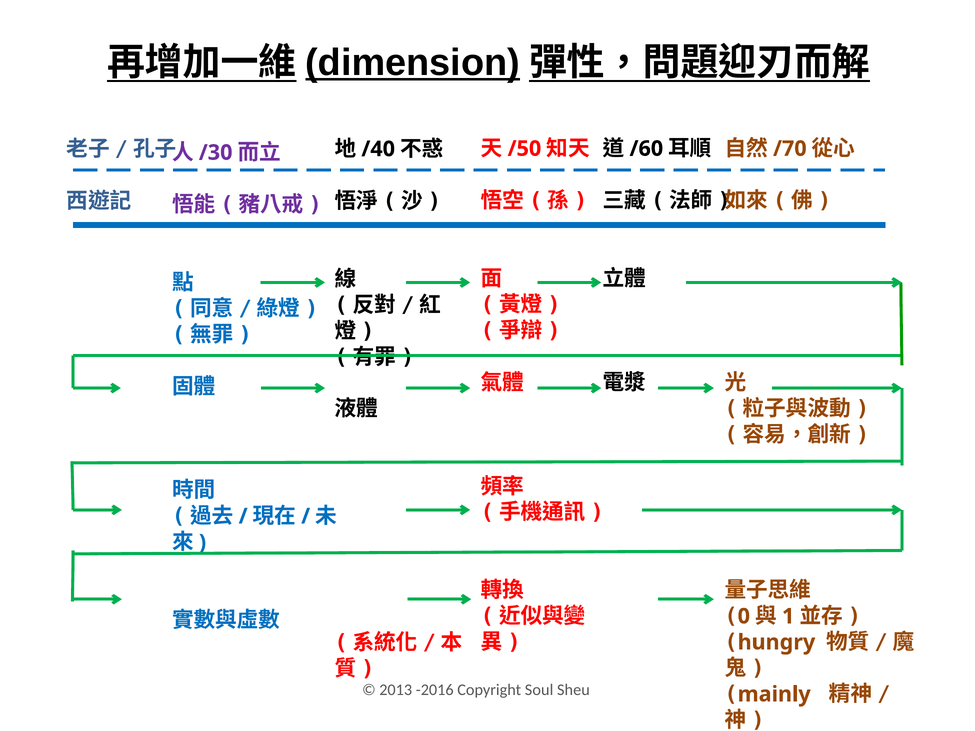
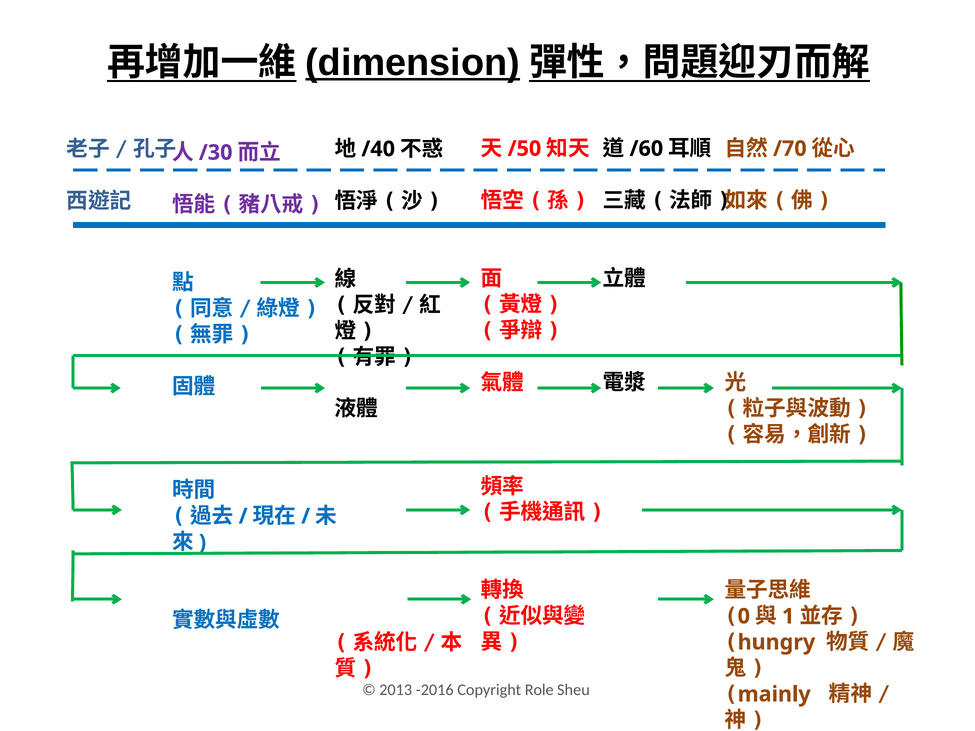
Soul: Soul -> Role (539, 690)
